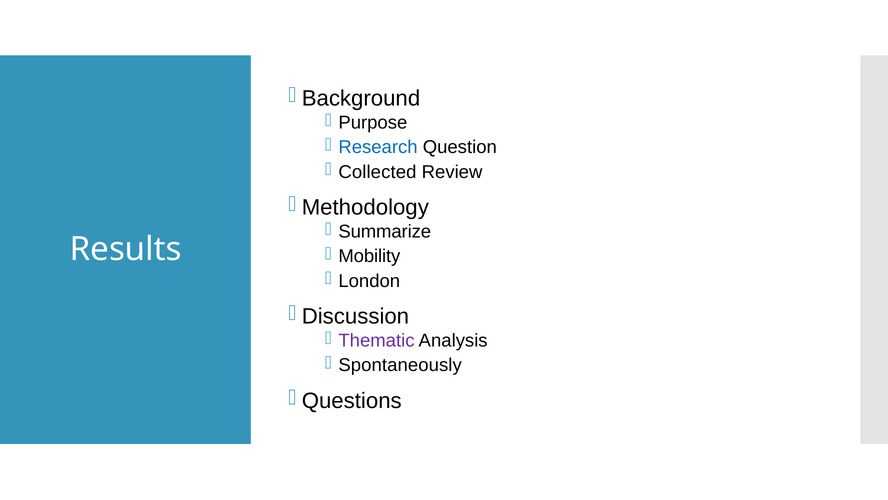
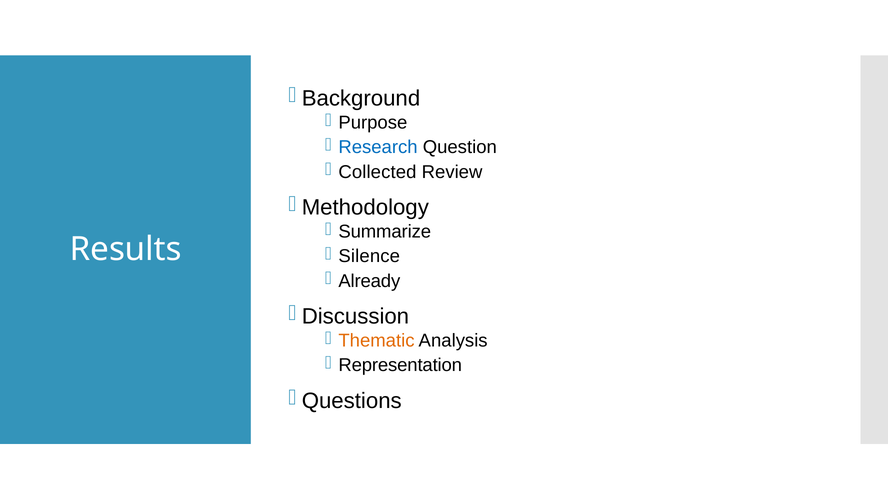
Mobility: Mobility -> Silence (369, 256)
London: London -> Already (369, 281)
Thematic colour: purple -> orange (376, 340)
Spontaneously: Spontaneously -> Representation (400, 365)
